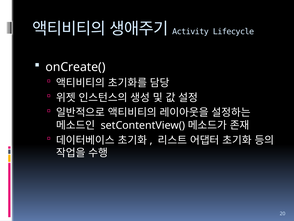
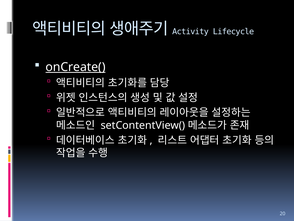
onCreate( underline: none -> present (76, 67)
